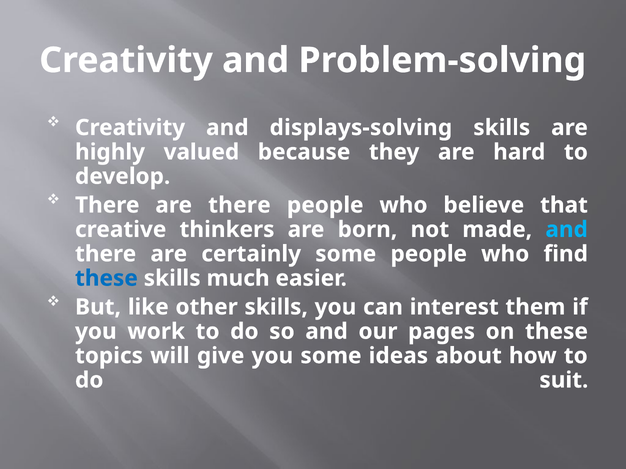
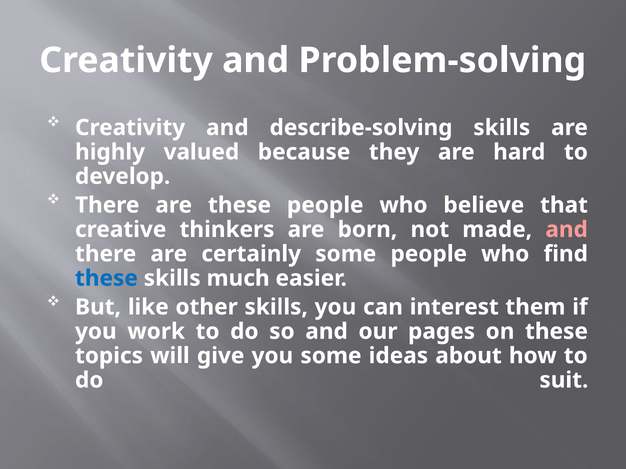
displays-solving: displays-solving -> describe-solving (361, 128)
are there: there -> these (239, 205)
and colour: light blue -> pink (567, 230)
